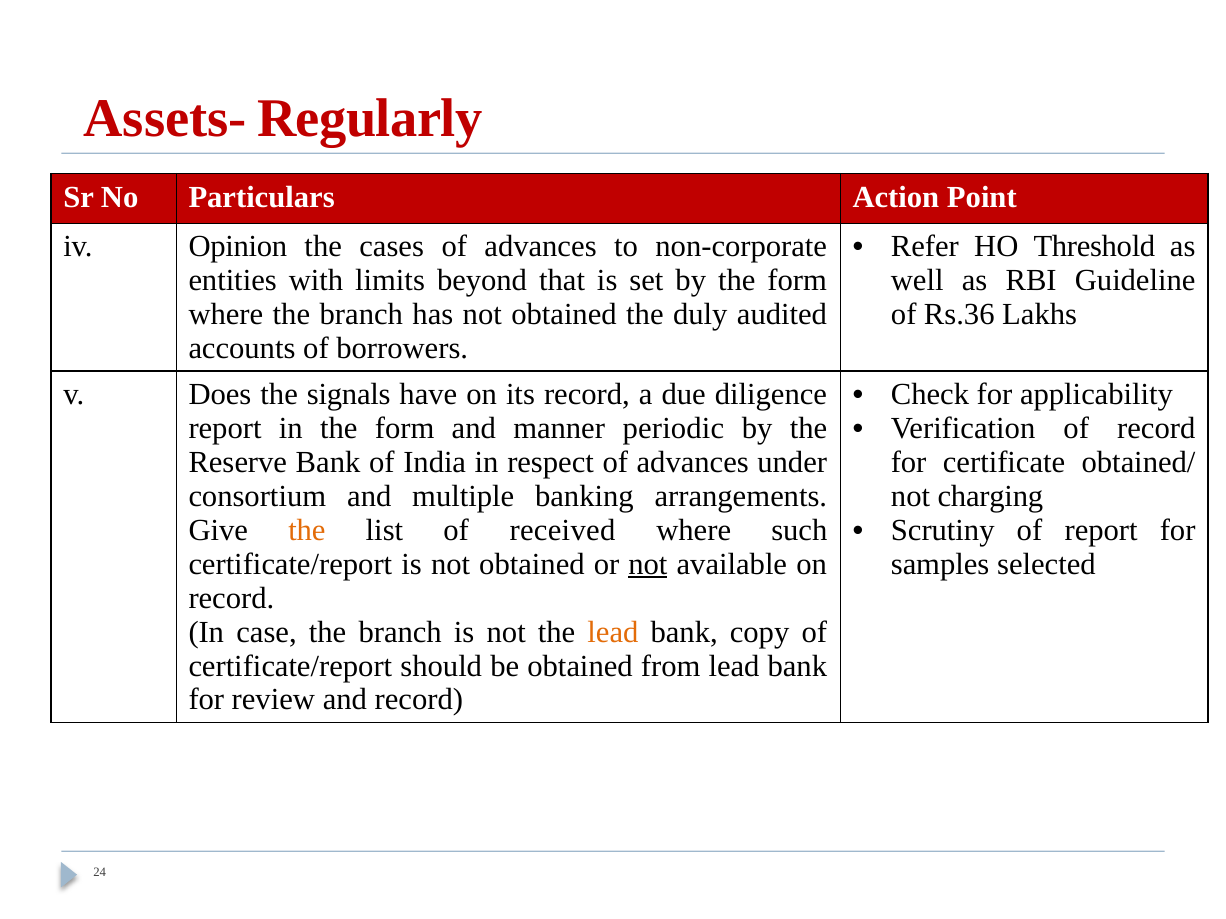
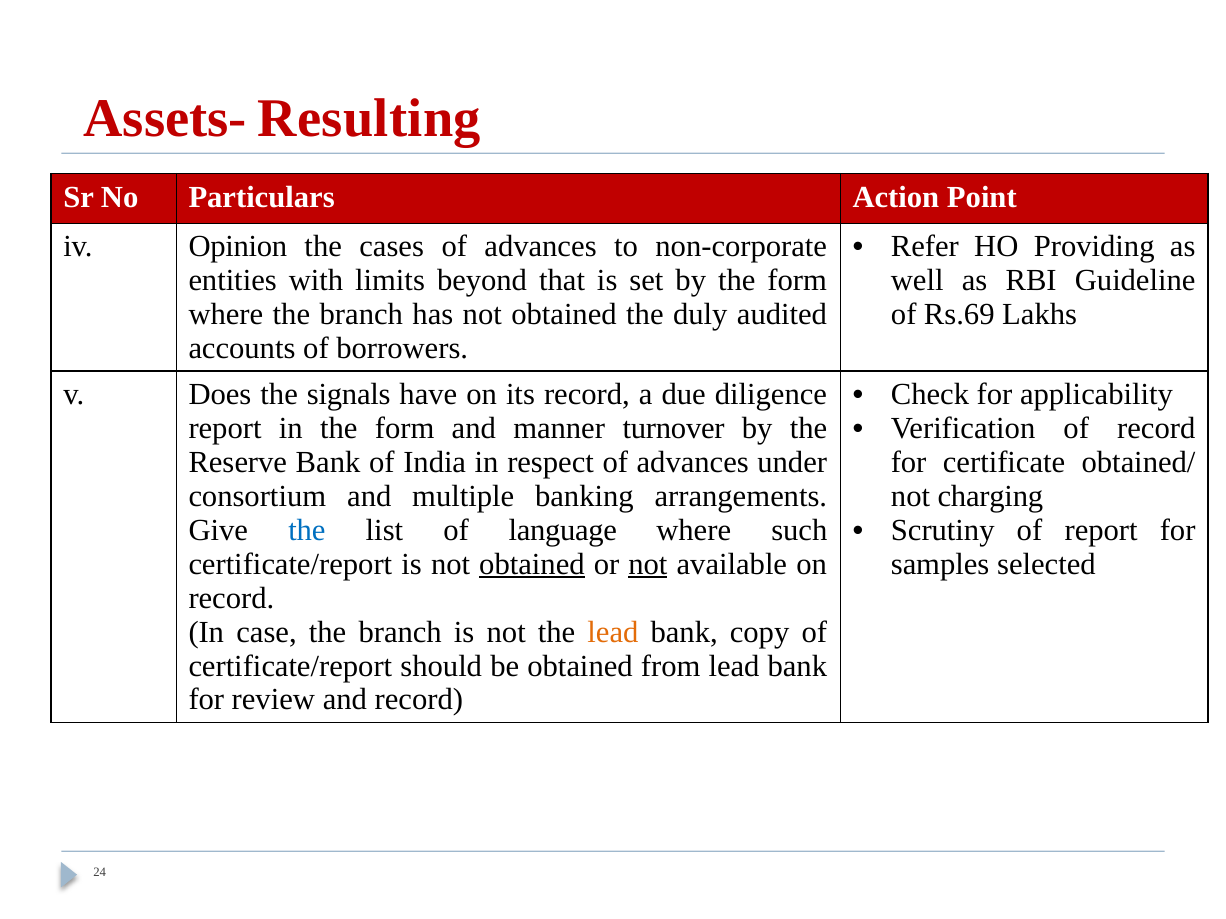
Regularly: Regularly -> Resulting (369, 118)
Threshold: Threshold -> Providing (1094, 247)
Rs.36: Rs.36 -> Rs.69 (959, 315)
periodic: periodic -> turnover (674, 429)
the colour: orange -> blue (307, 531)
received: received -> language (563, 531)
obtained underline: none -> present (532, 564)
